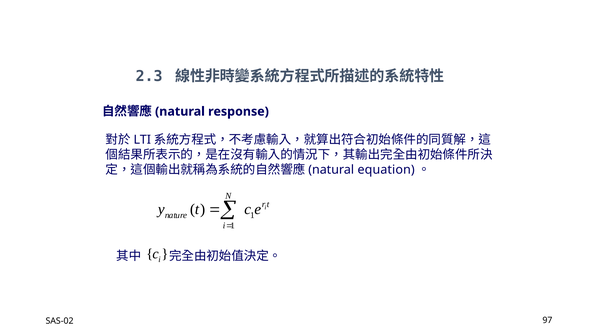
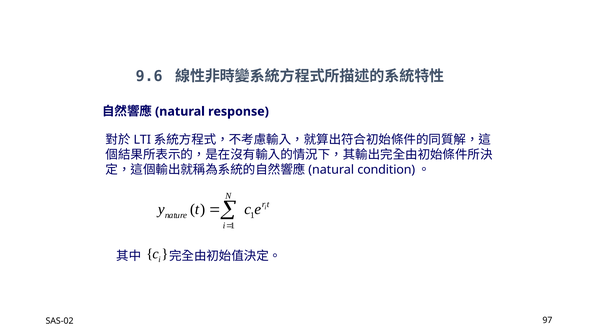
2.3: 2.3 -> 9.6 (149, 76)
equation: equation -> condition (386, 170)
